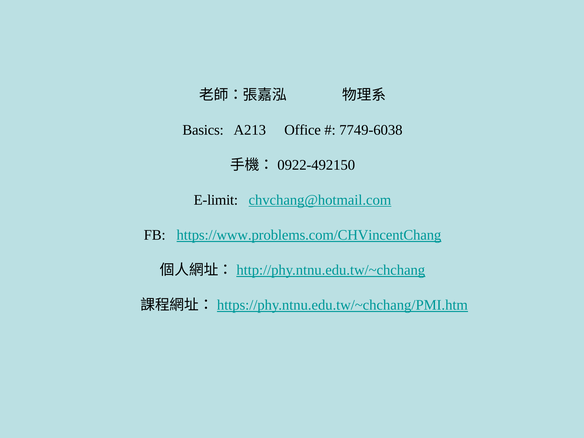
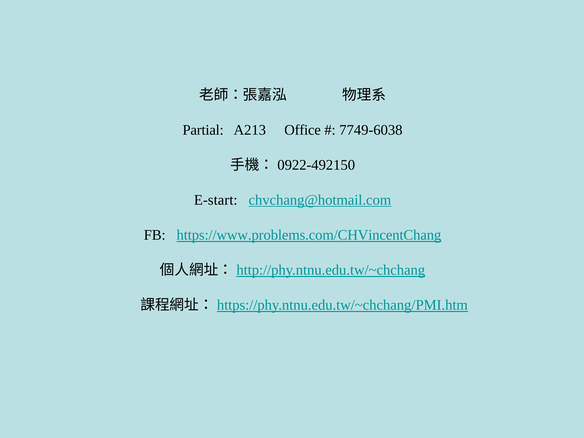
Basics: Basics -> Partial (203, 130)
E-limit: E-limit -> E-start (216, 200)
